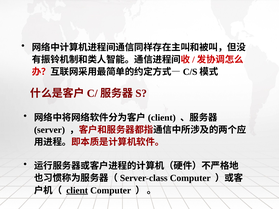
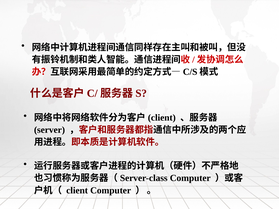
client underline: present -> none (77, 191)
